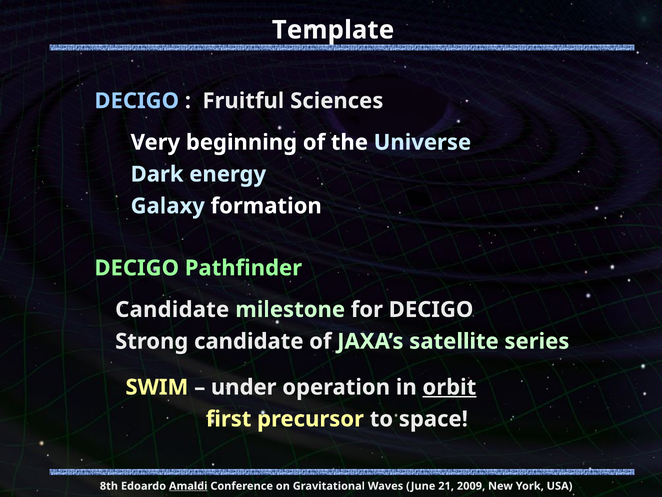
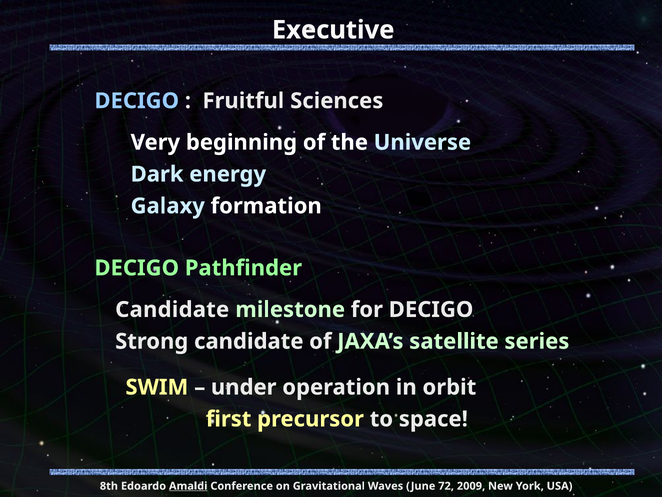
Template: Template -> Executive (333, 30)
orbit underline: present -> none (449, 387)
21: 21 -> 72 (446, 486)
